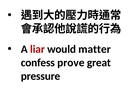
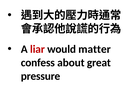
prove: prove -> about (71, 63)
